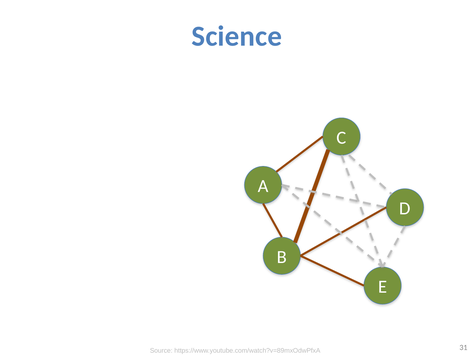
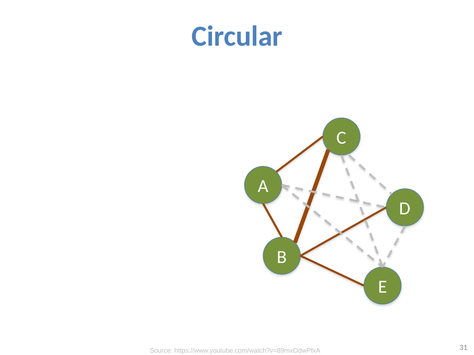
Science: Science -> Circular (237, 36)
